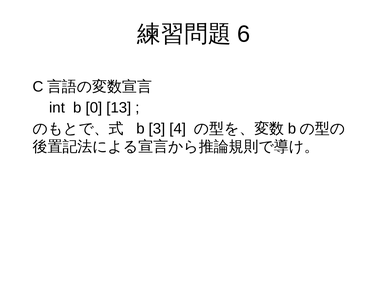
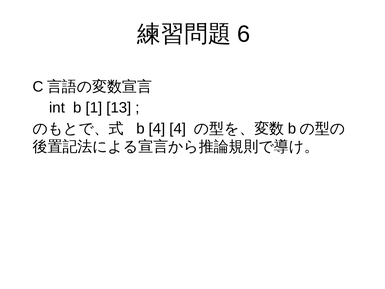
0: 0 -> 1 (94, 108)
b 3: 3 -> 4 (157, 129)
